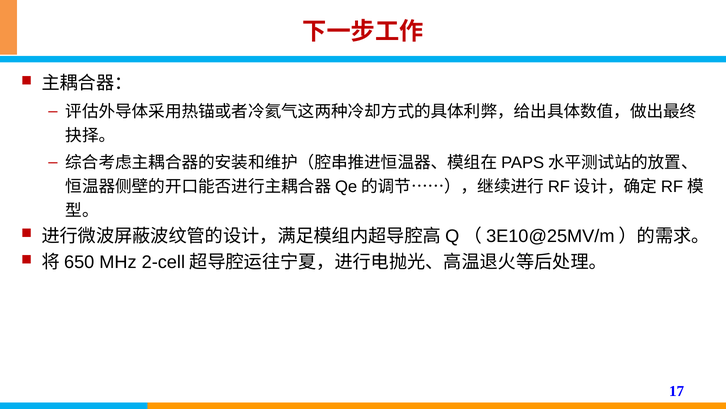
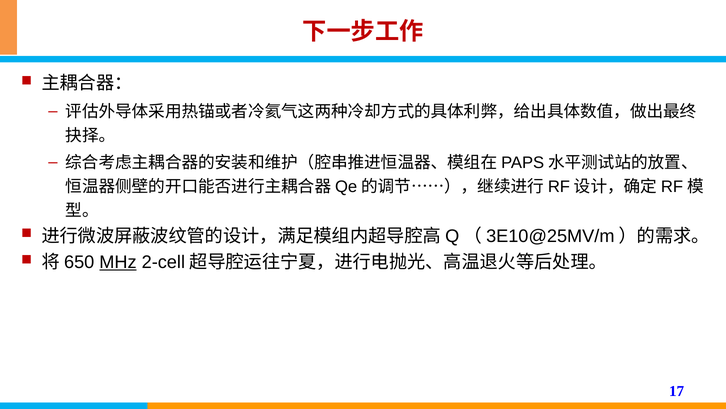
MHz underline: none -> present (118, 262)
